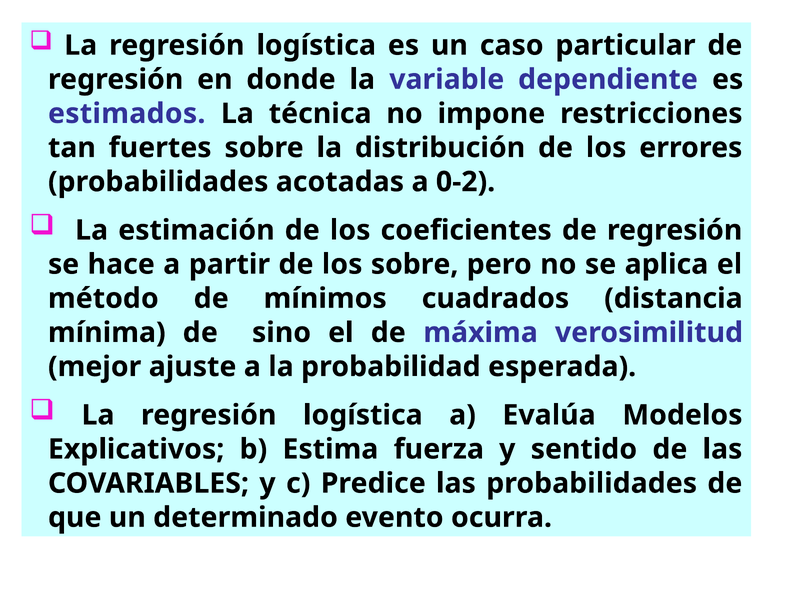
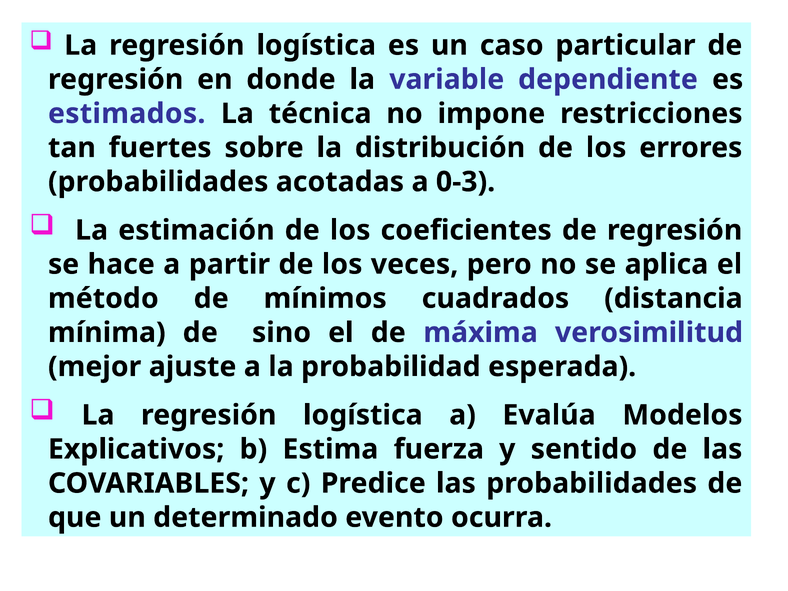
0-2: 0-2 -> 0-3 (466, 182)
los sobre: sobre -> veces (415, 264)
